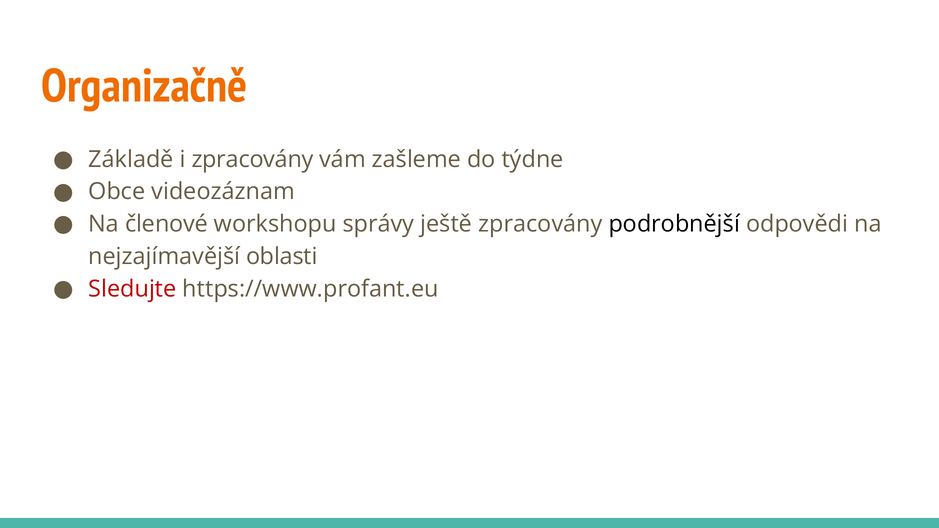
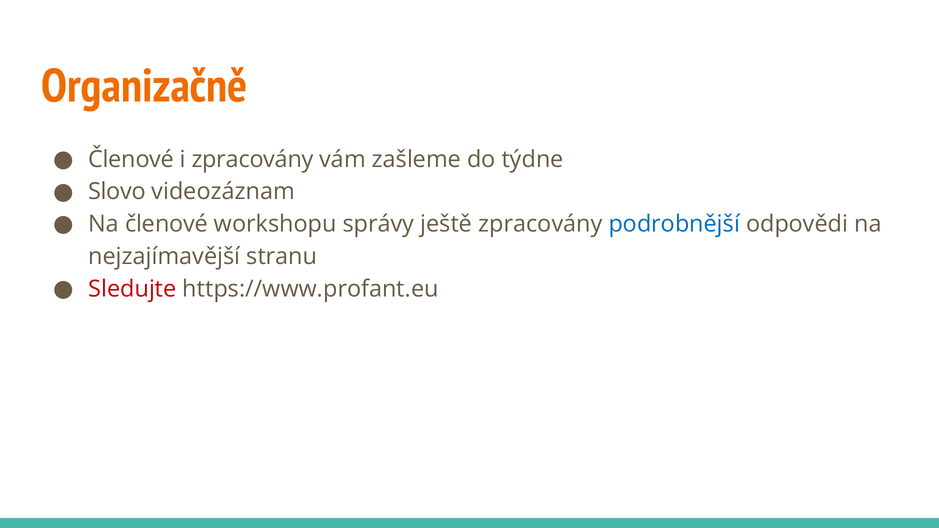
Základě: Základě -> Členové (131, 159)
Obce: Obce -> Slovo (117, 192)
podrobnější colour: black -> blue (674, 224)
oblasti: oblasti -> stranu (282, 257)
